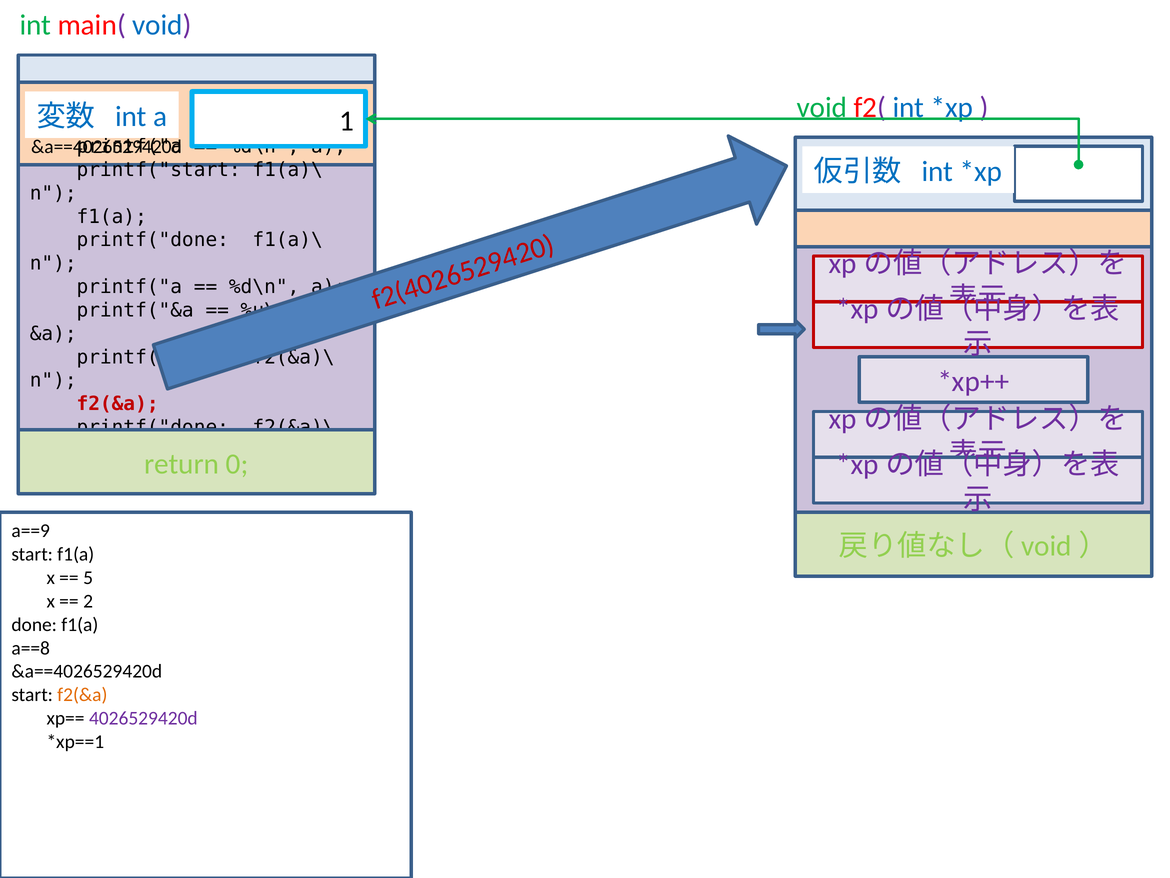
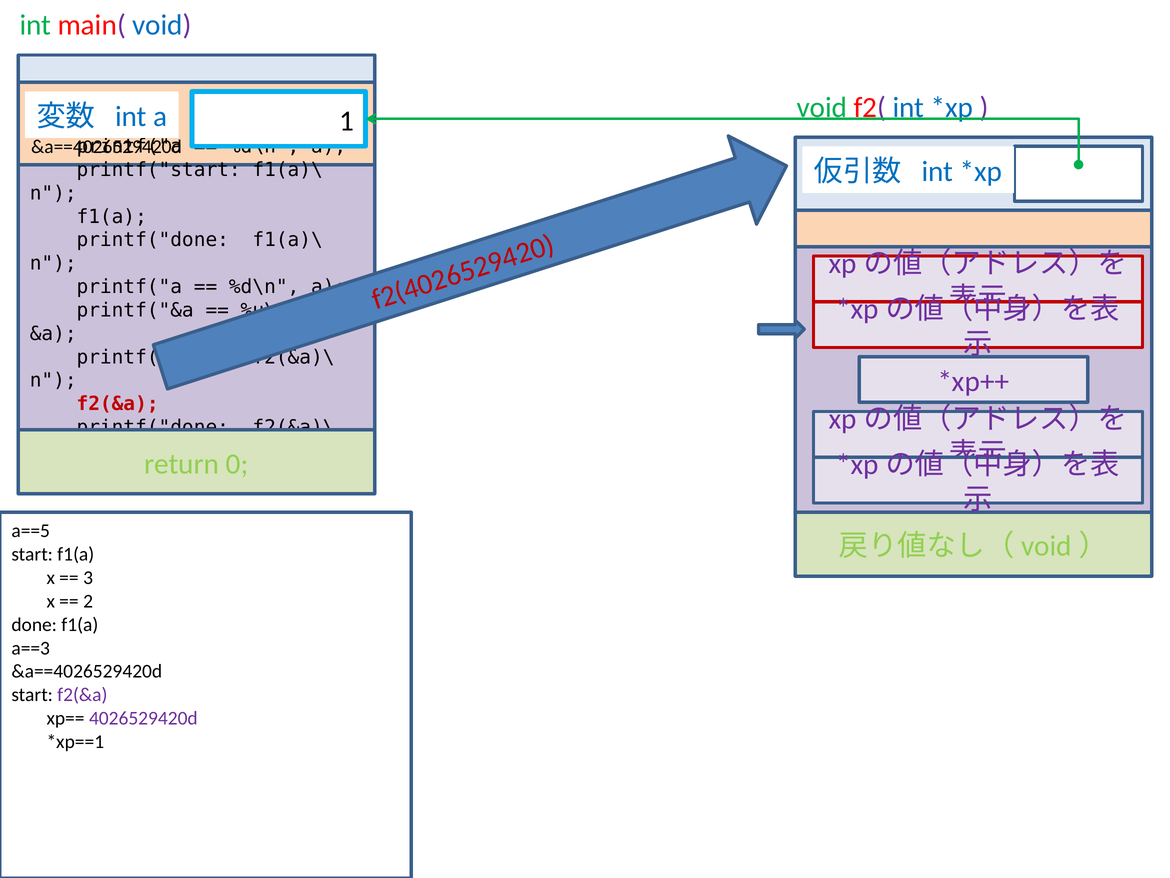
a==9: a==9 -> a==5 (31, 531)
5: 5 -> 3 (88, 578)
a==8: a==8 -> a==3 (31, 648)
f2(&a colour: orange -> purple (82, 695)
